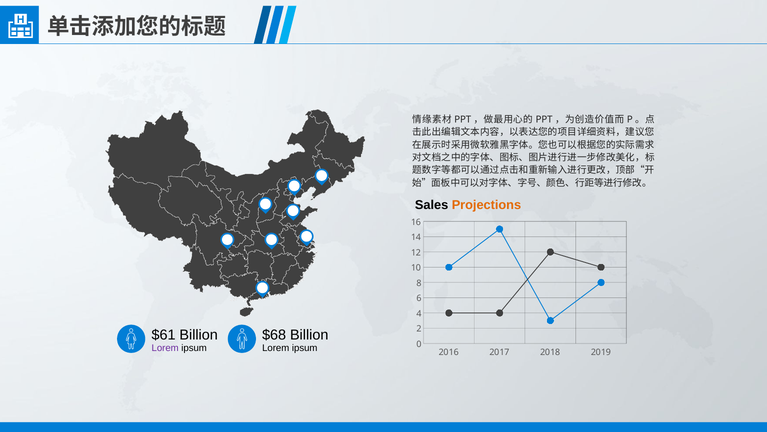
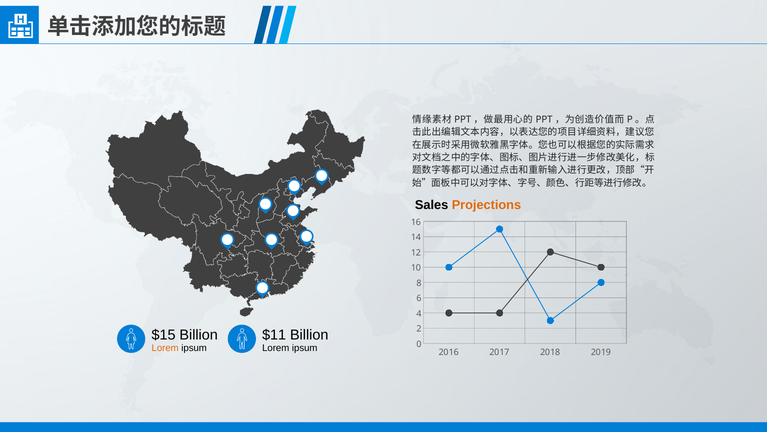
$61: $61 -> $15 (164, 335)
$68: $68 -> $11 (274, 335)
Lorem colour: purple -> orange (165, 347)
